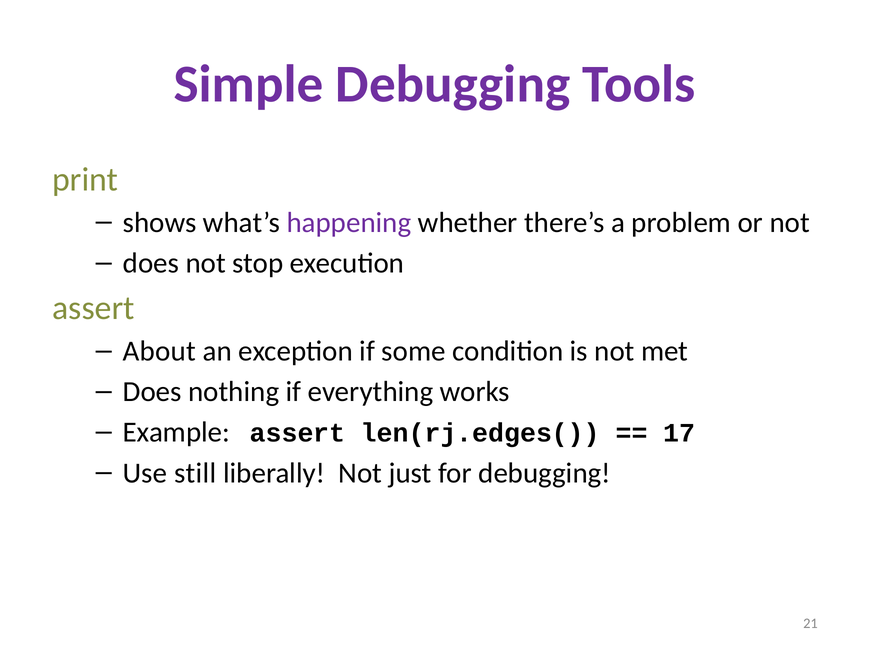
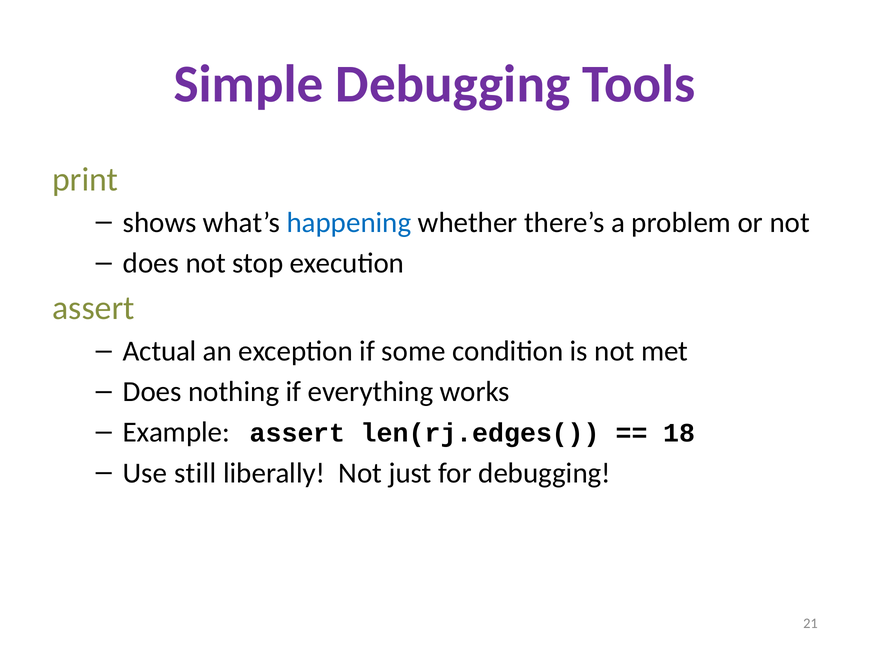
happening colour: purple -> blue (349, 222)
About: About -> Actual (160, 351)
17: 17 -> 18 (679, 433)
